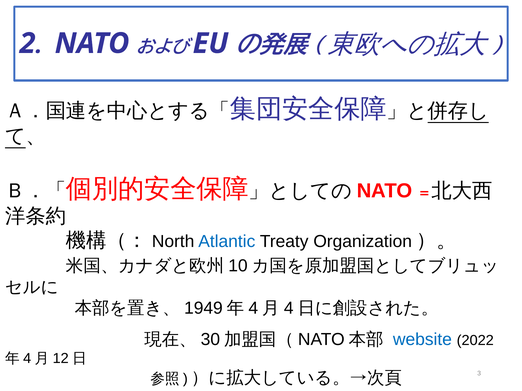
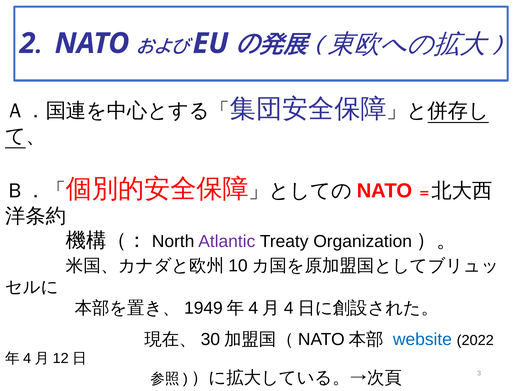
Atlantic colour: blue -> purple (227, 242)
